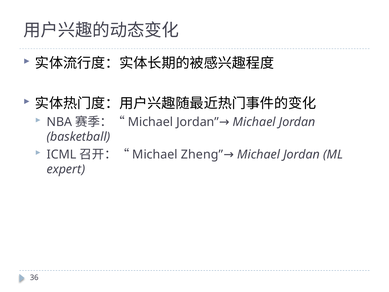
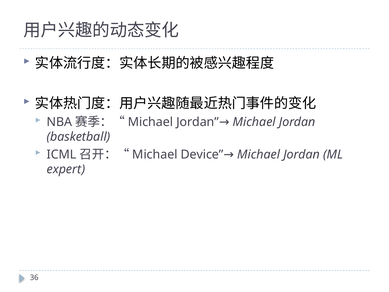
Zheng: Zheng -> Device (202, 154)
